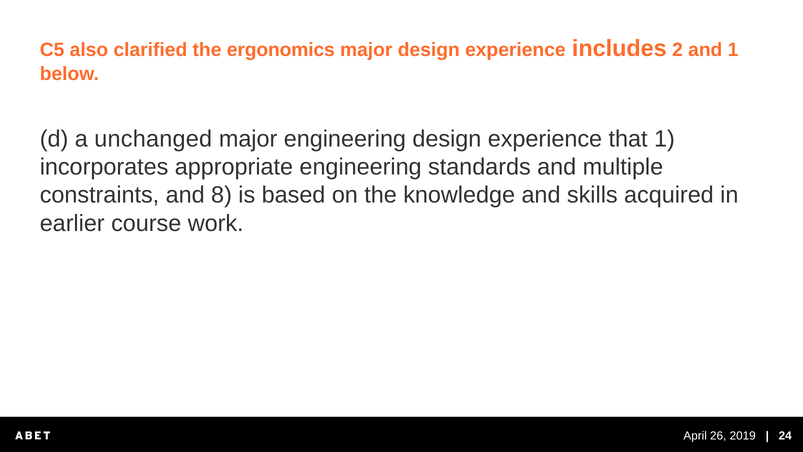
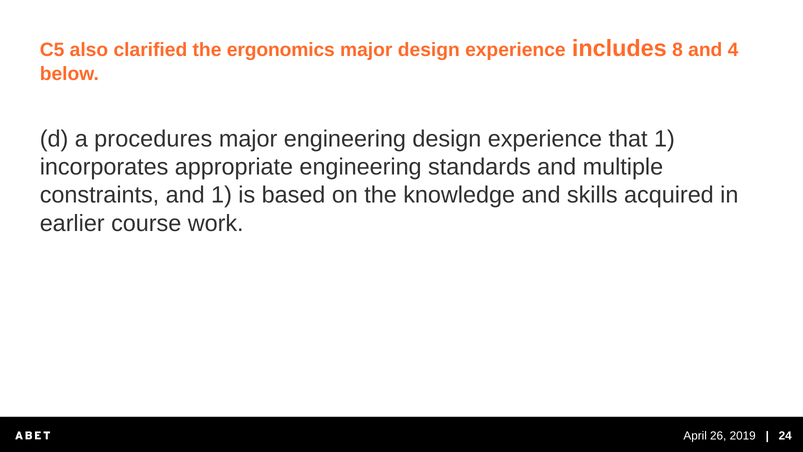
2: 2 -> 8 (677, 50)
and 1: 1 -> 4 (733, 50)
unchanged: unchanged -> procedures (153, 139)
and 8: 8 -> 1 (222, 195)
